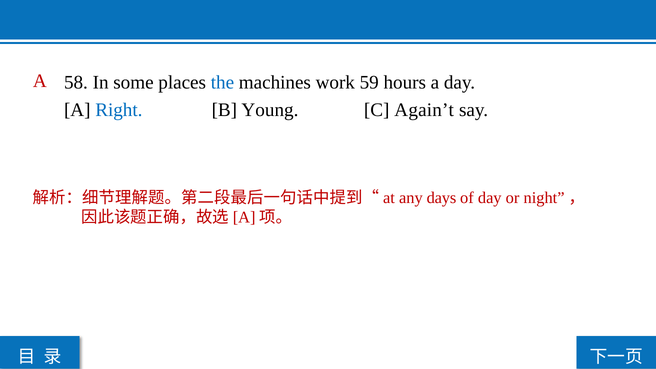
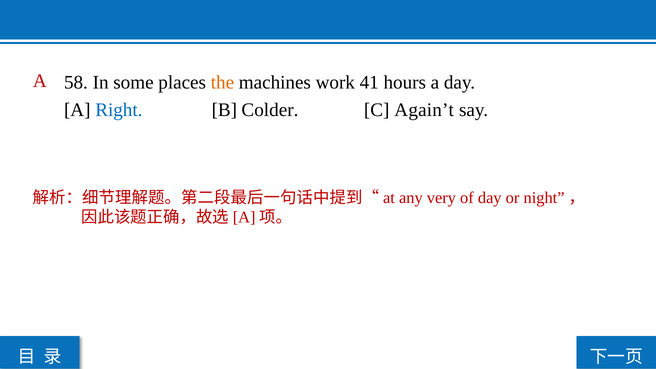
the colour: blue -> orange (222, 83)
59: 59 -> 41 (369, 83)
Young: Young -> Colder (270, 110)
days: days -> very (441, 198)
